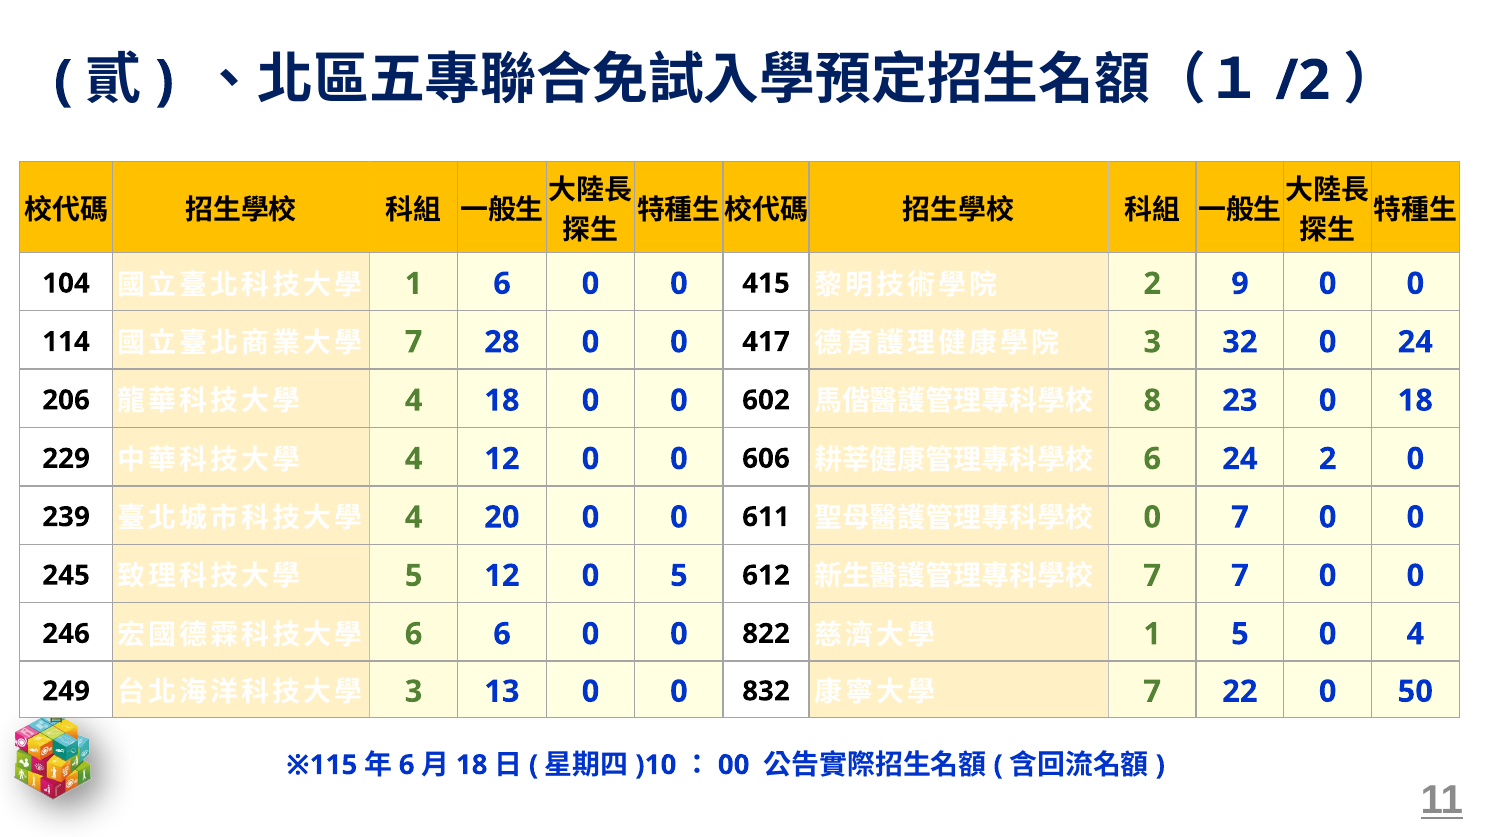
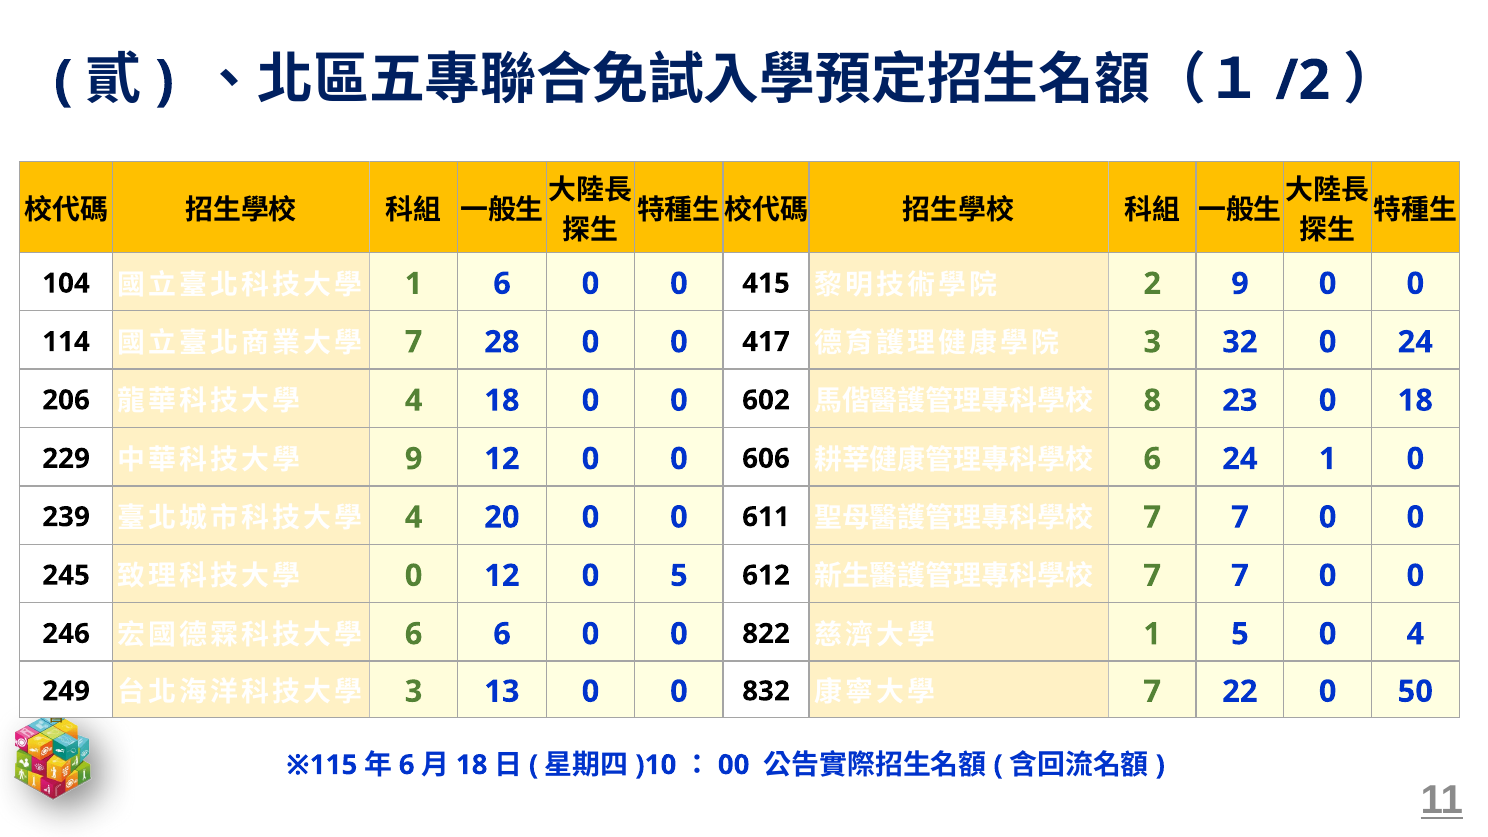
4: 4 -> 9 (414, 459)
24 2: 2 -> 1 (1328, 459)
0: 0 -> 7 (1152, 517)
5: 5 -> 0 (414, 576)
